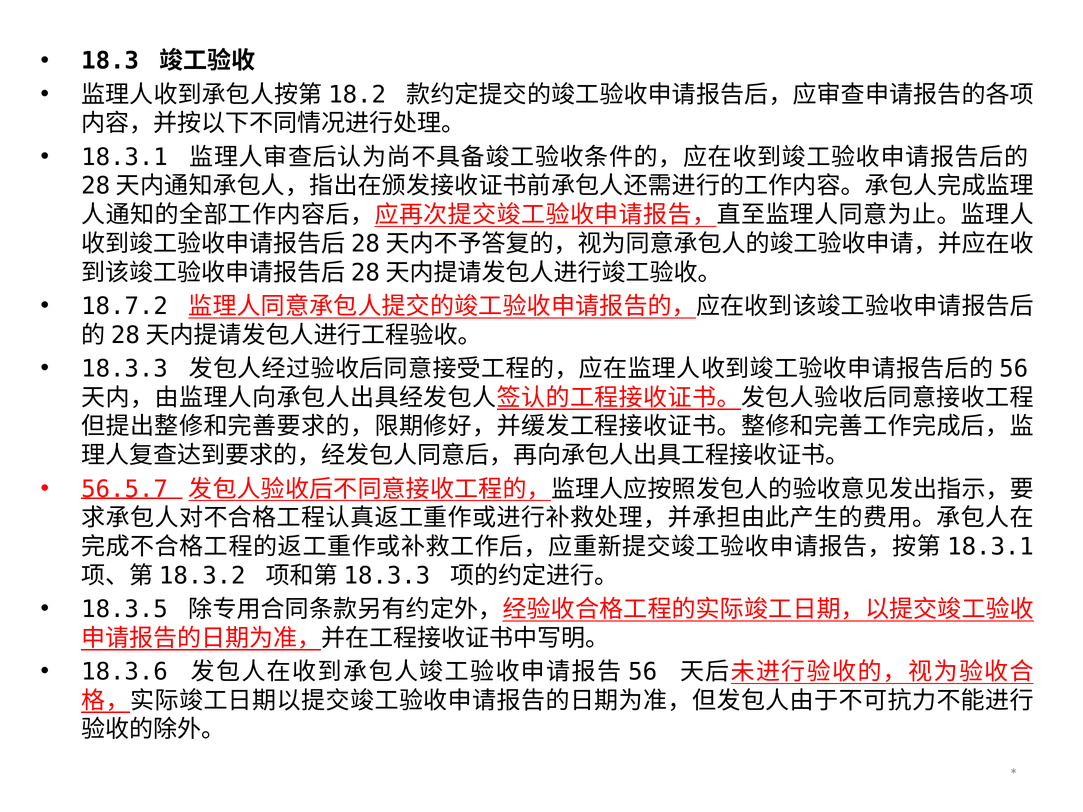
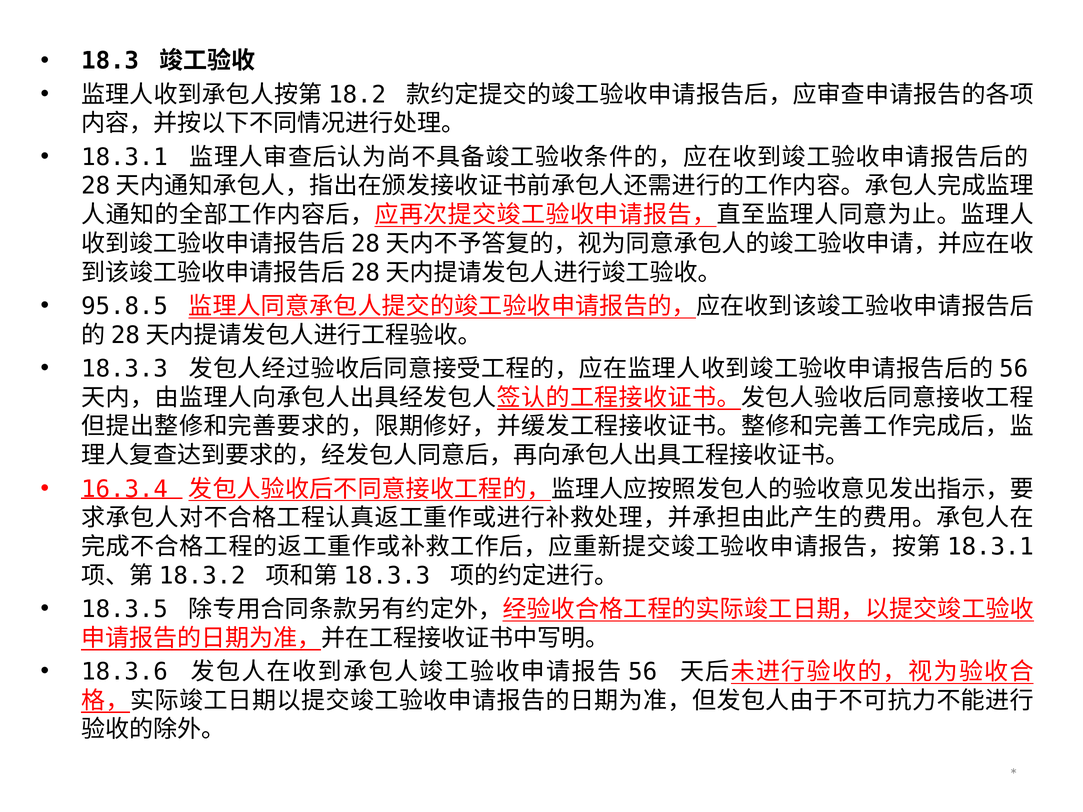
18.7.2: 18.7.2 -> 95.8.5 (125, 306)
56.5.7: 56.5.7 -> 16.3.4 (125, 489)
